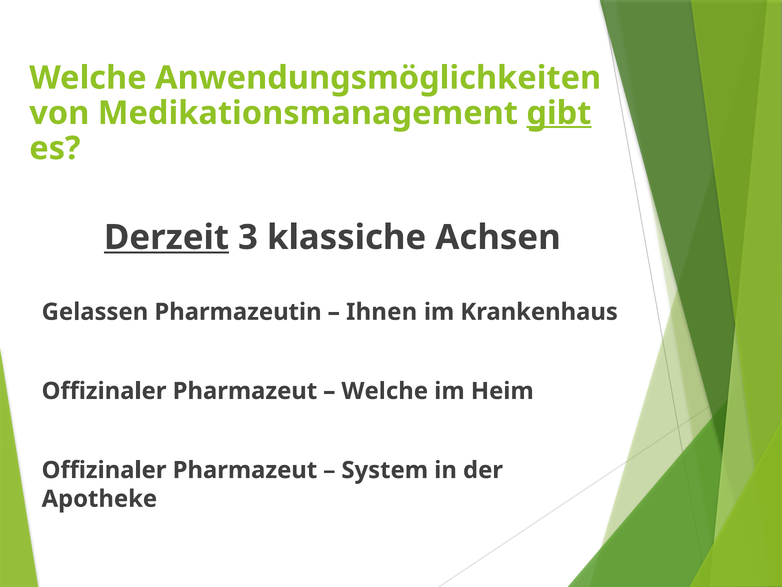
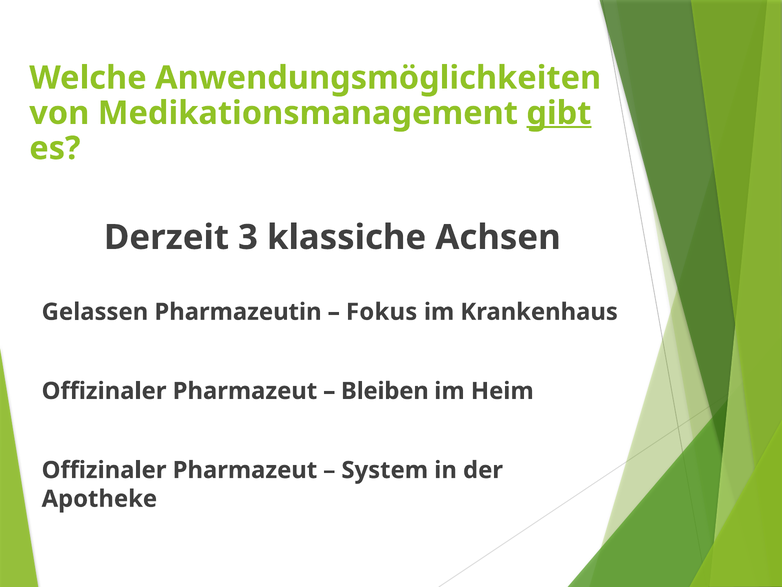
Derzeit underline: present -> none (166, 237)
Ihnen: Ihnen -> Fokus (382, 312)
Welche: Welche -> Bleiben (385, 391)
